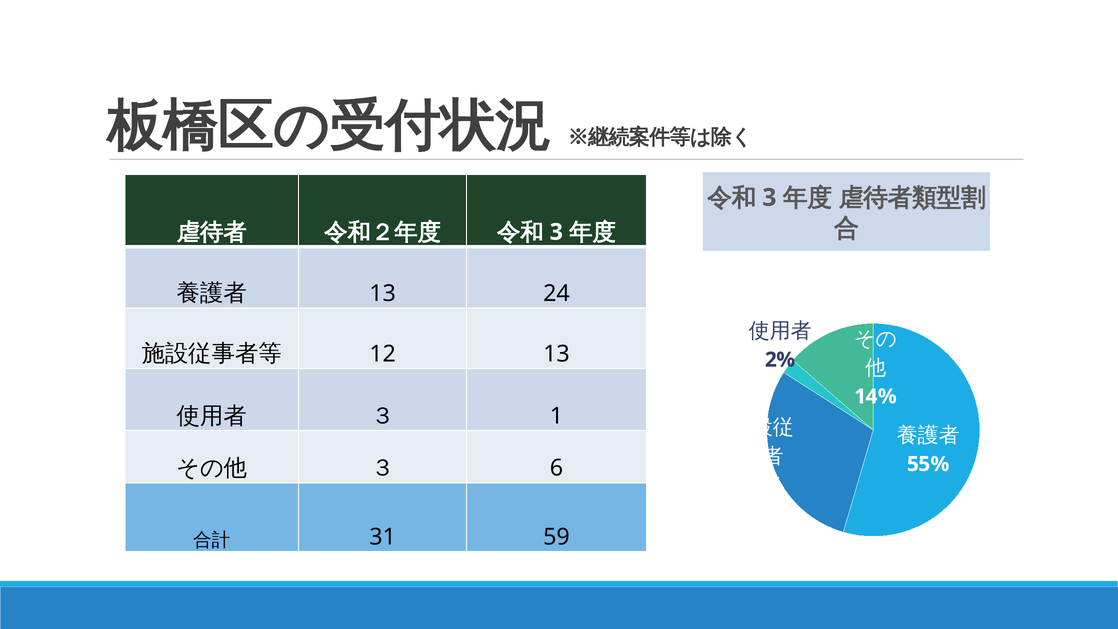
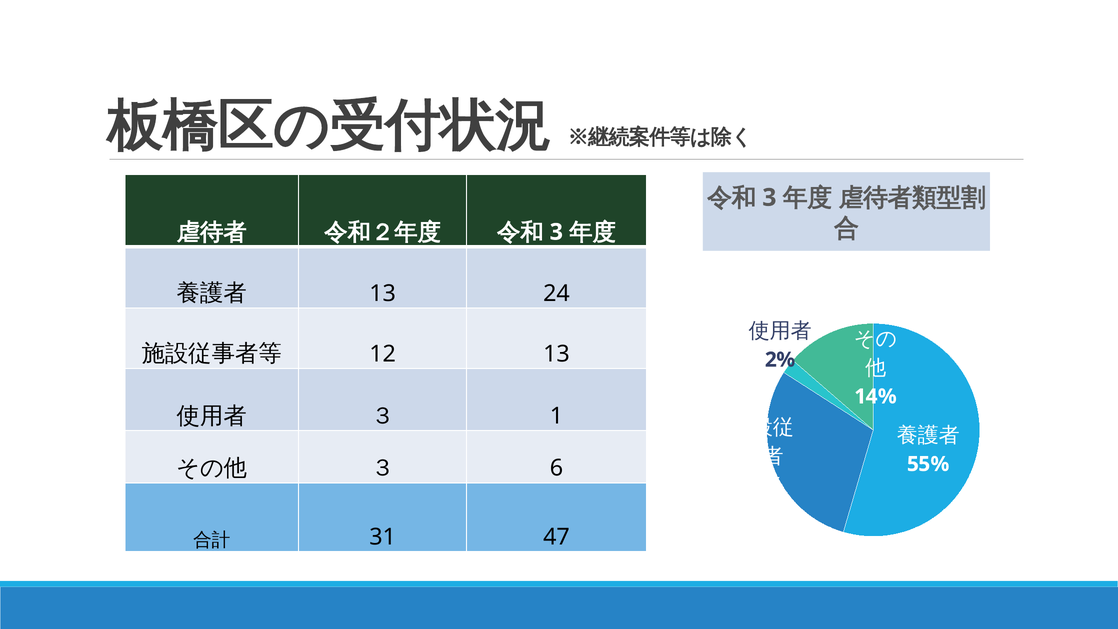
59: 59 -> 47 (556, 537)
